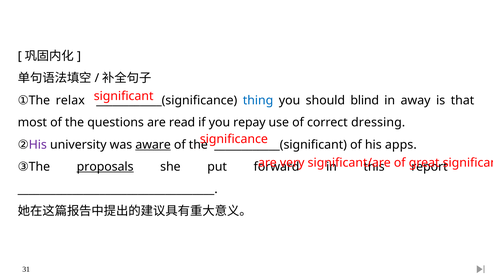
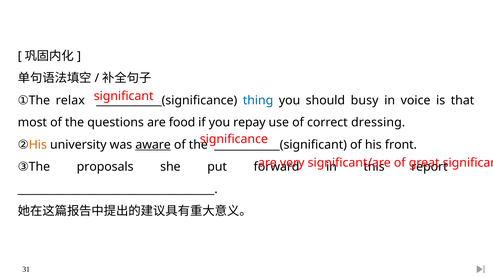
blind: blind -> busy (365, 100)
away: away -> voice (416, 100)
read: read -> food (182, 123)
His colour: purple -> orange (38, 145)
apps: apps -> front (401, 145)
proposals underline: present -> none (105, 167)
